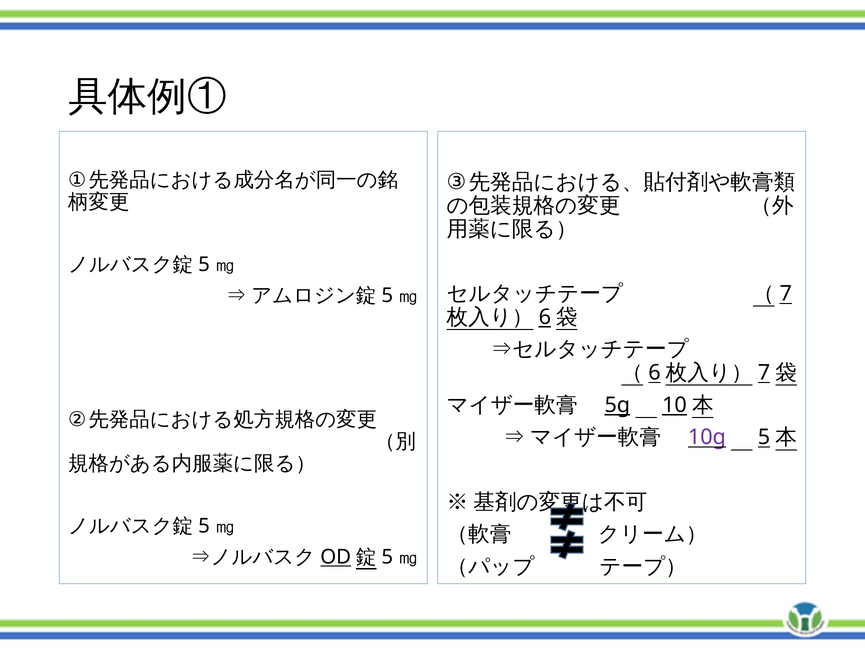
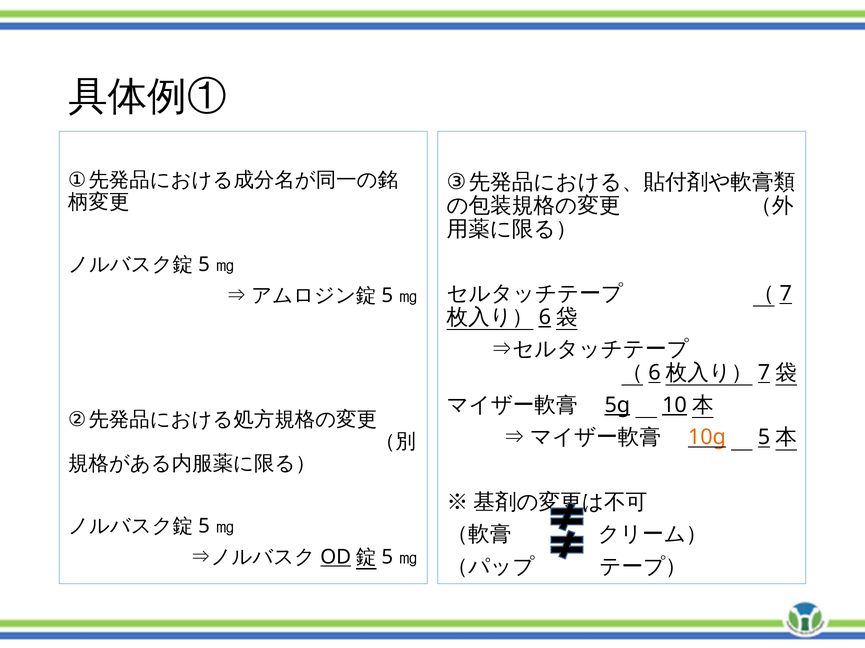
10g colour: purple -> orange (707, 438)
